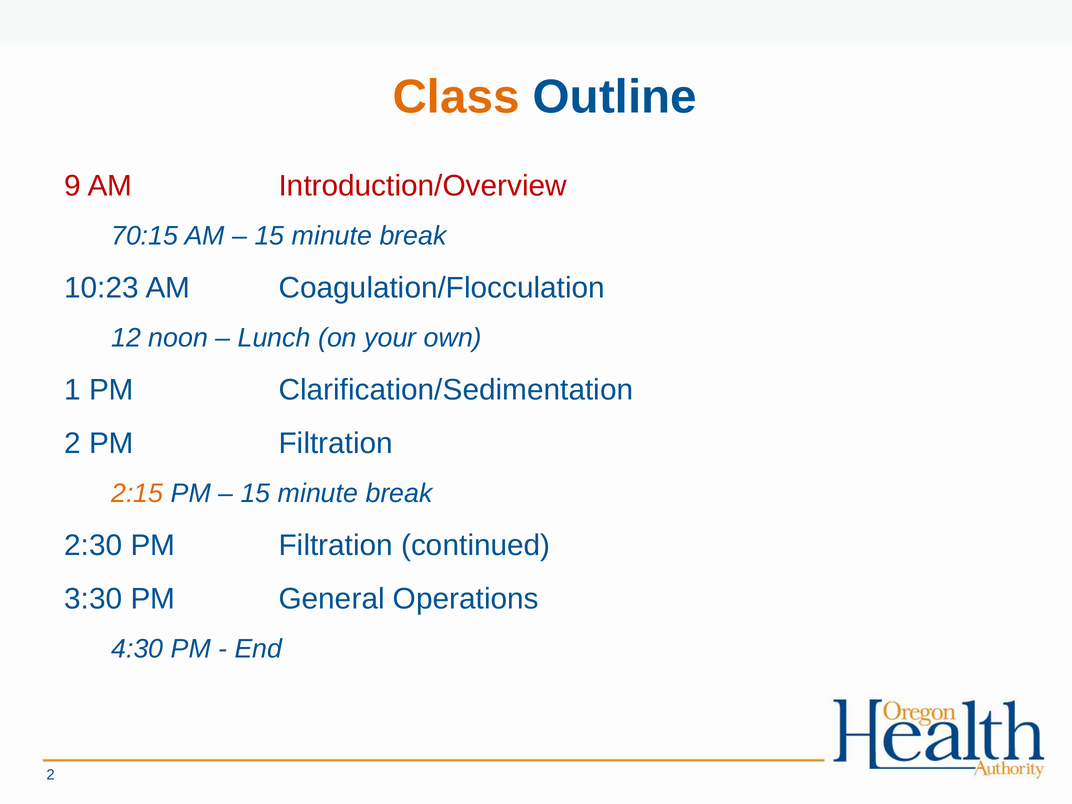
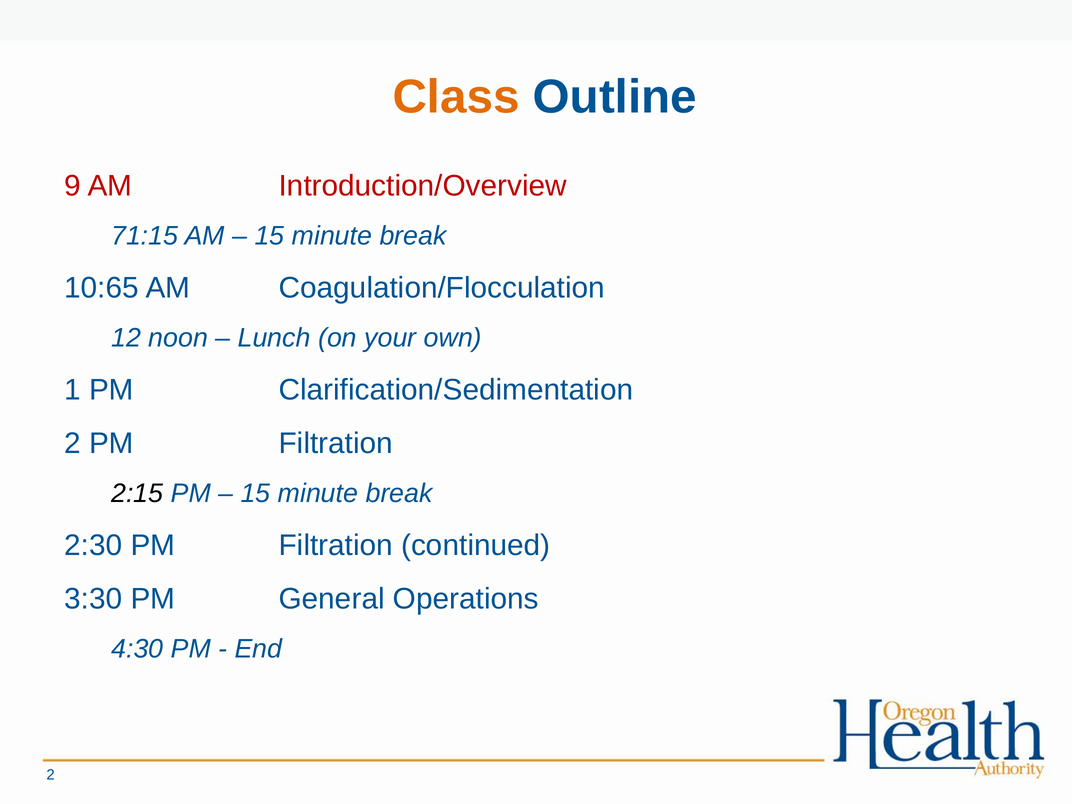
70:15: 70:15 -> 71:15 (145, 236)
10:23: 10:23 -> 10:65 (102, 288)
2:15 colour: orange -> black (137, 493)
